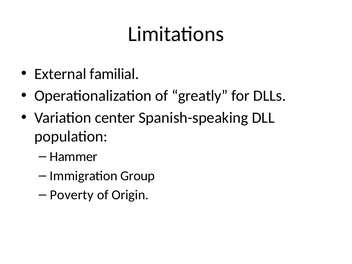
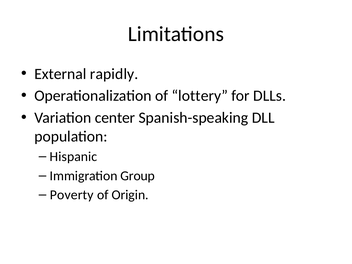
familial: familial -> rapidly (114, 74)
greatly: greatly -> lottery (200, 96)
Hammer: Hammer -> Hispanic (73, 157)
